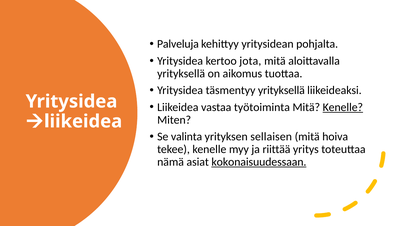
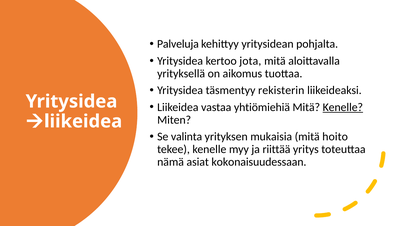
täsmentyy yrityksellä: yrityksellä -> rekisterin (281, 90)
työtoiminta: työtoiminta -> yhtiömiehiä (262, 107)
sellaisen: sellaisen -> mukaisia (271, 137)
hoiva: hoiva -> hoito (335, 137)
kokonaisuudessaan underline: present -> none (259, 162)
